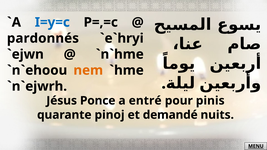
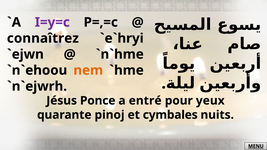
I=y=c colour: blue -> purple (52, 22)
pardonnés: pardonnés -> connaîtrez (43, 38)
pinis: pinis -> yeux (210, 101)
demandé: demandé -> cymbales (170, 115)
